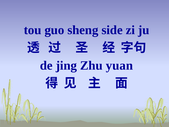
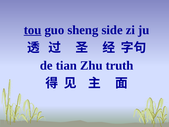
tou underline: none -> present (33, 30)
jing: jing -> tian (66, 65)
yuan: yuan -> truth (120, 65)
